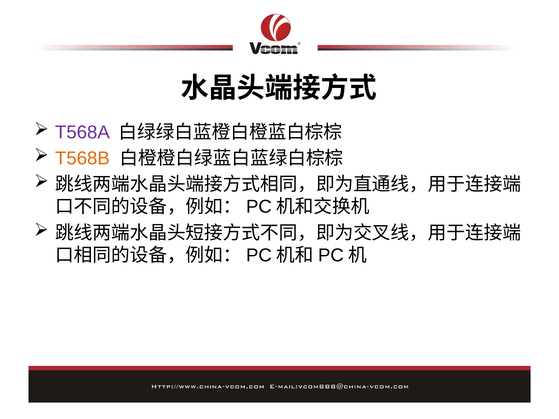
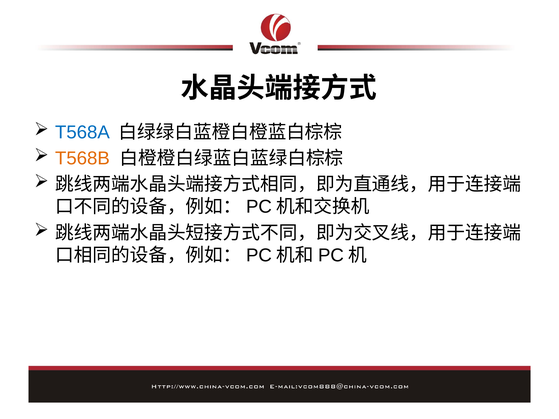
T568A colour: purple -> blue (83, 132)
